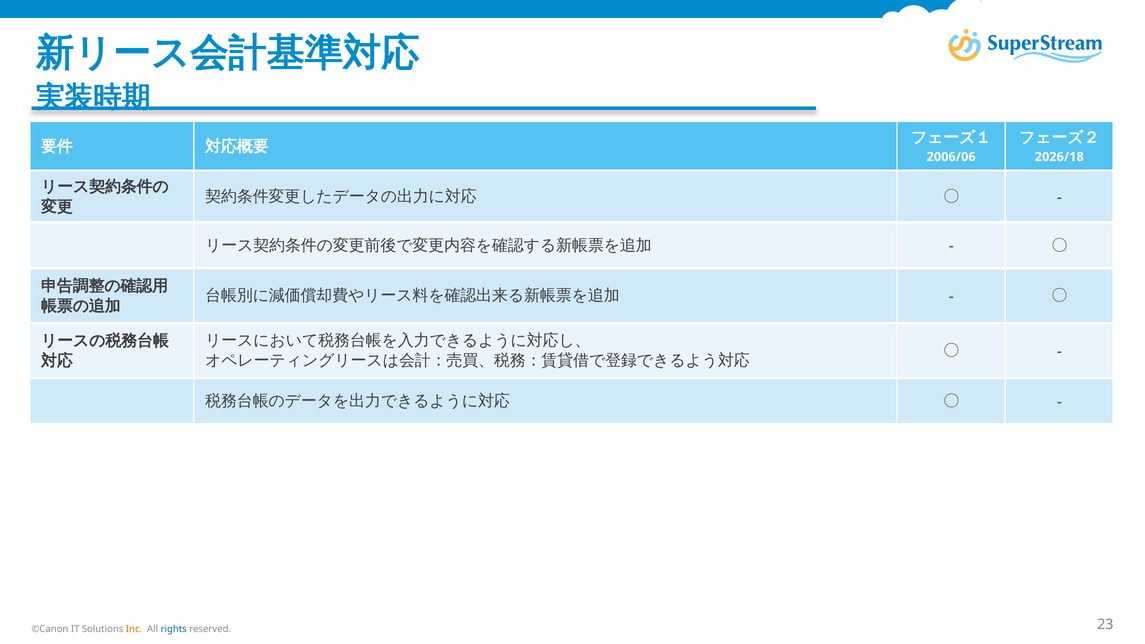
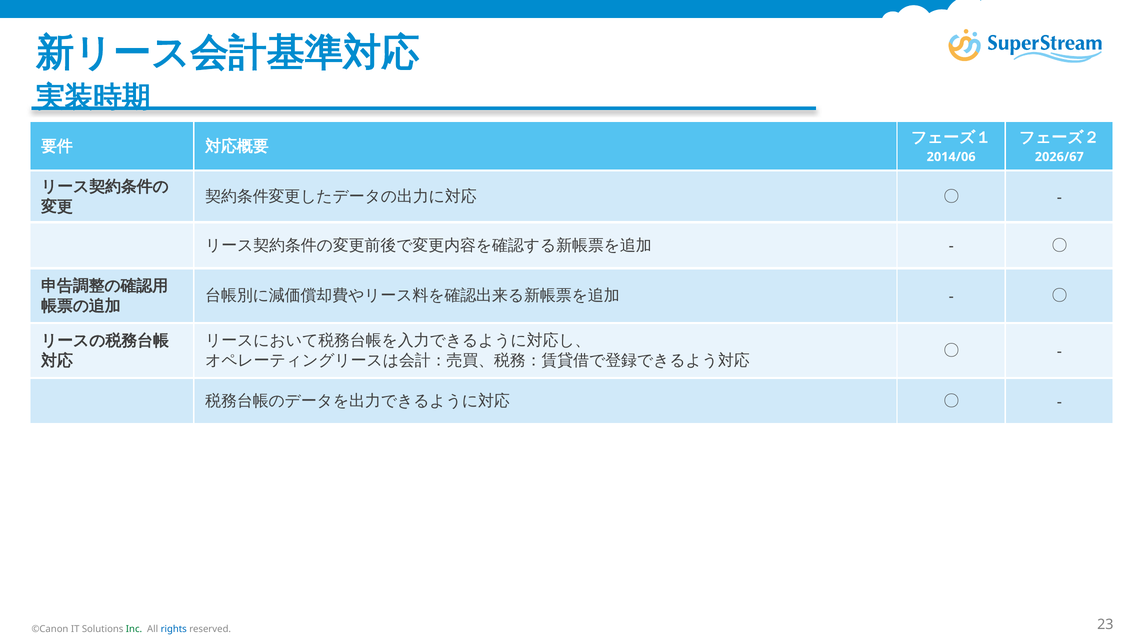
2006/06: 2006/06 -> 2014/06 (951, 157)
2026/18: 2026/18 -> 2026/67 (1059, 157)
Inc colour: orange -> green (134, 629)
